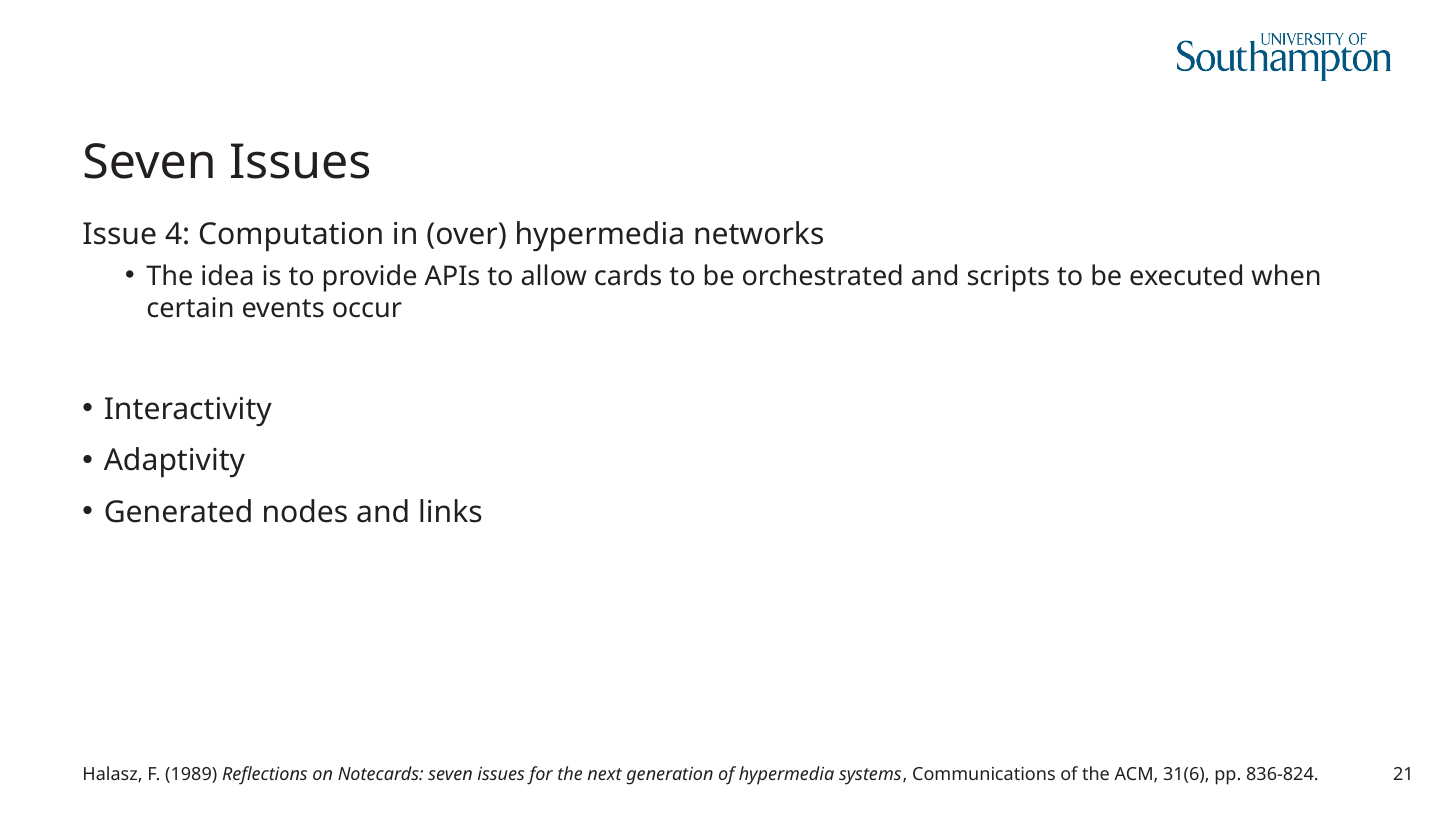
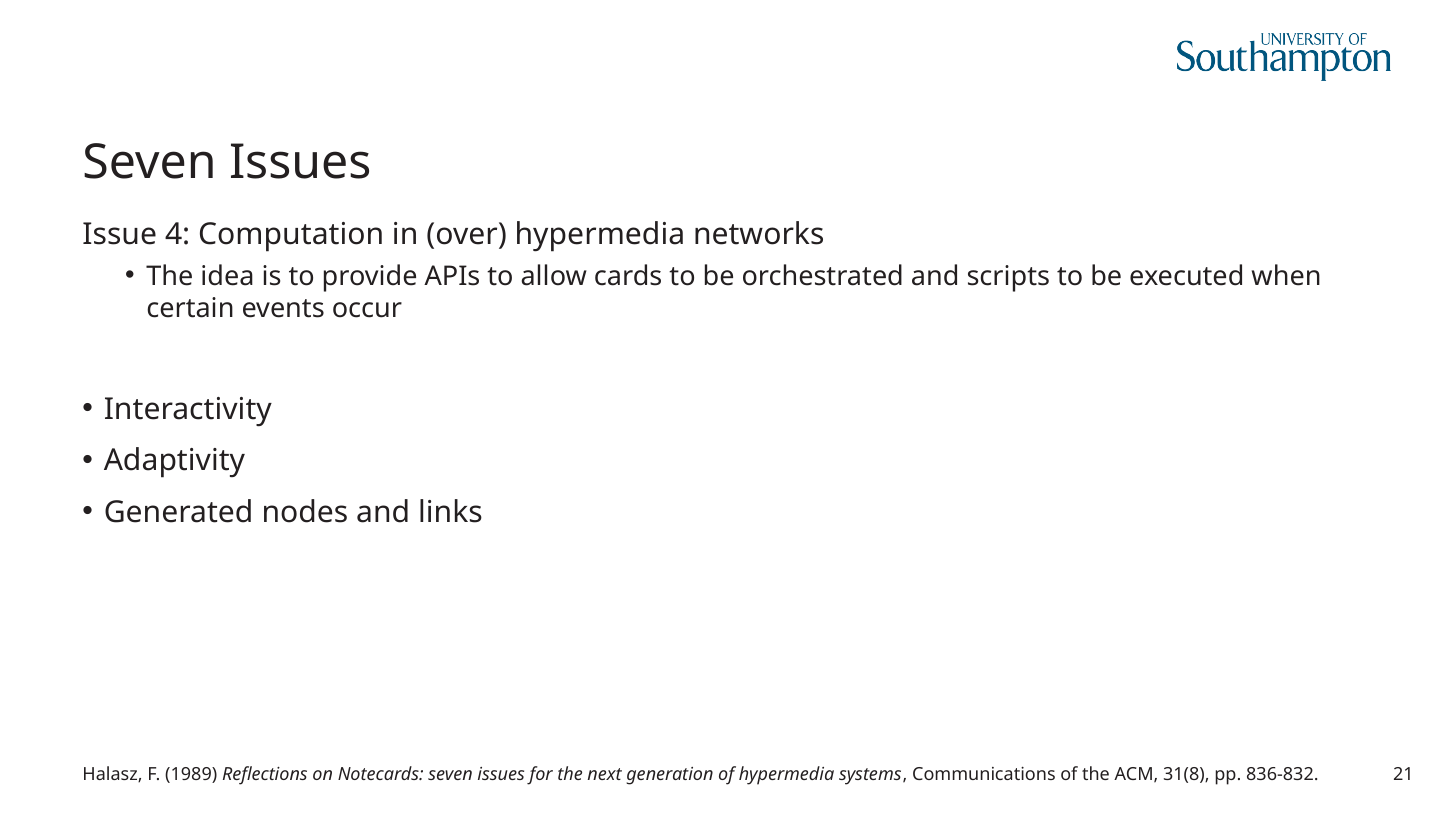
31(6: 31(6 -> 31(8 (1186, 775)
836-824: 836-824 -> 836-832 (1282, 775)
